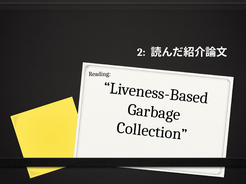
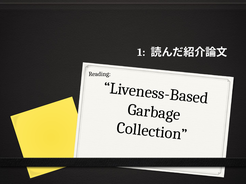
2: 2 -> 1 (141, 52)
